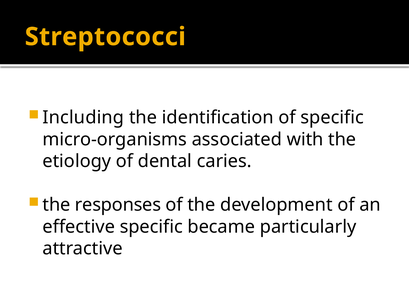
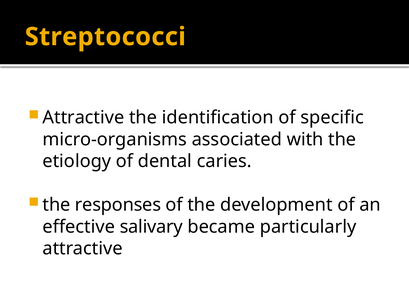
Including: Including -> Attractive (83, 117)
effective specific: specific -> salivary (151, 227)
